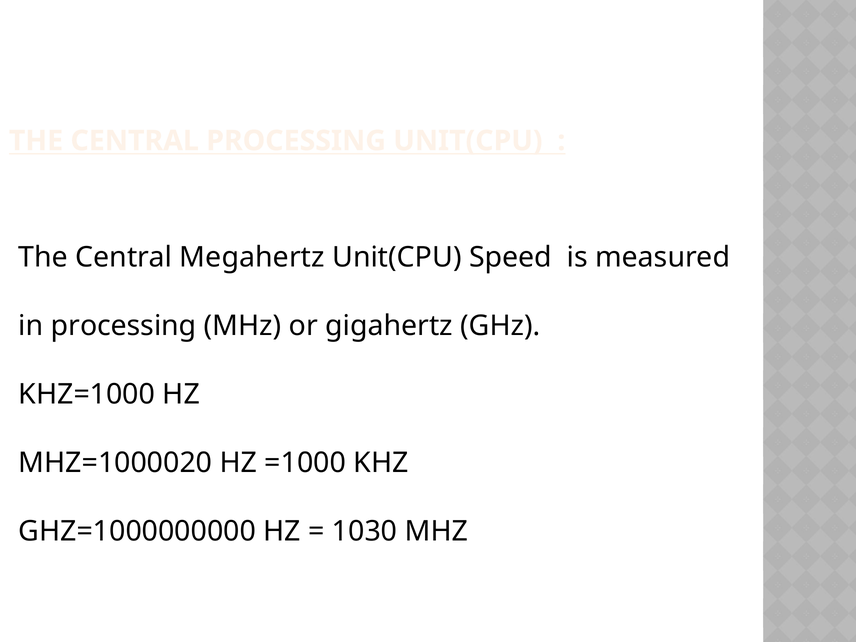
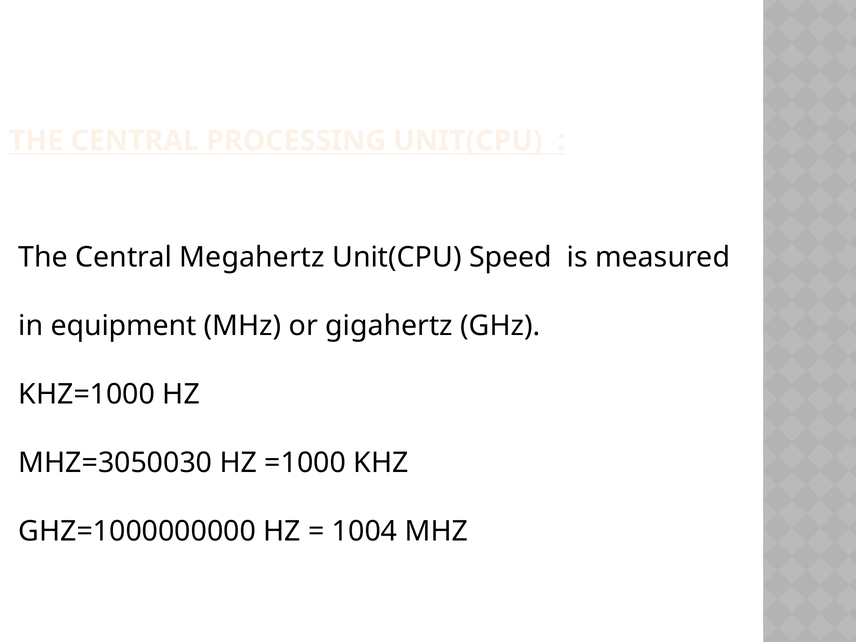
in processing: processing -> equipment (124, 326)
MHZ=1000020: MHZ=1000020 -> MHZ=3050030 (115, 463)
1030: 1030 -> 1004 (365, 531)
